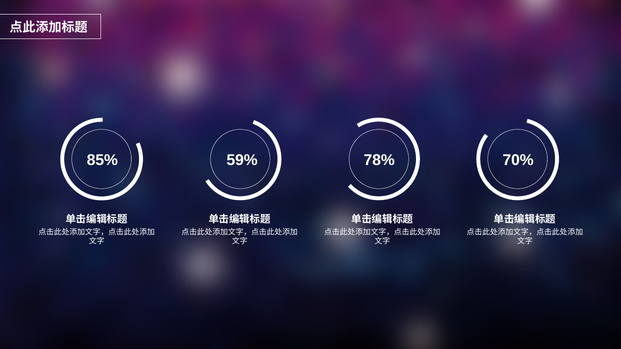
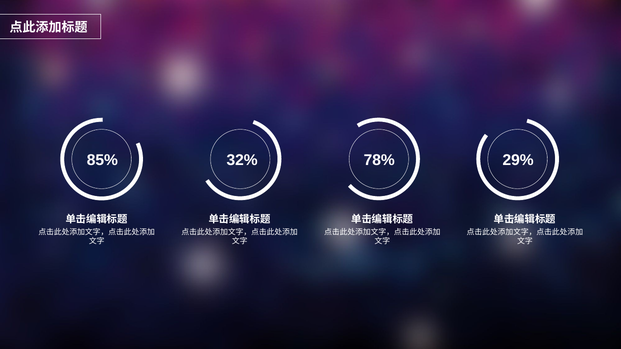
59%: 59% -> 32% (242, 160)
70%: 70% -> 29% (518, 160)
